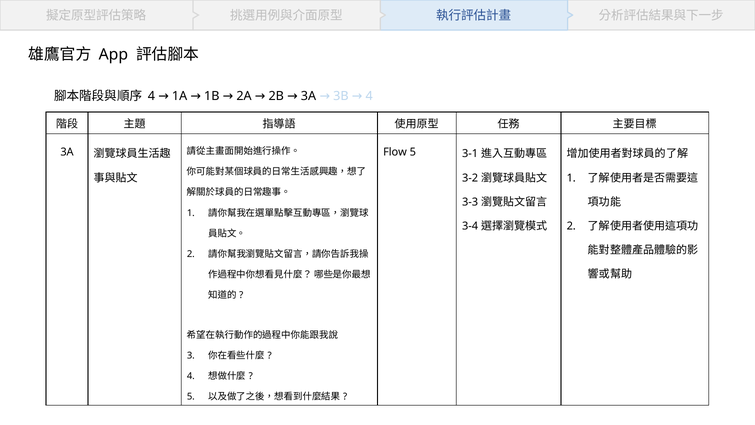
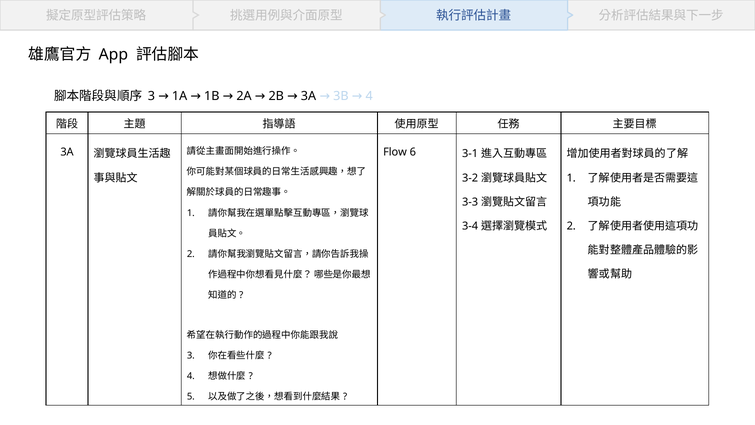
4: 4 -> 3 (151, 96)
Flow 5: 5 -> 6 (413, 152)
